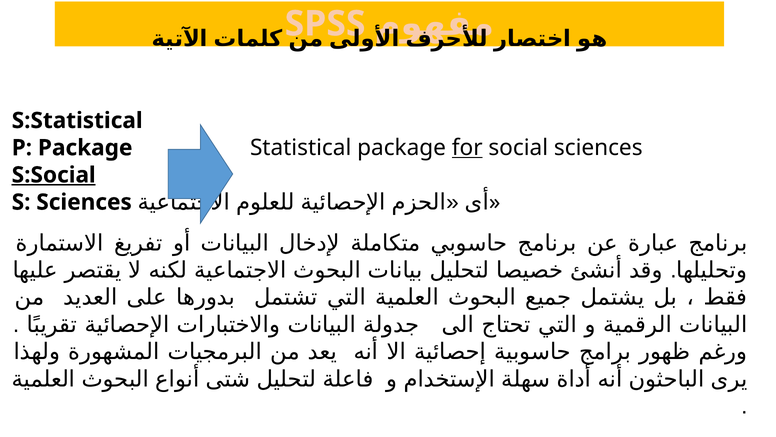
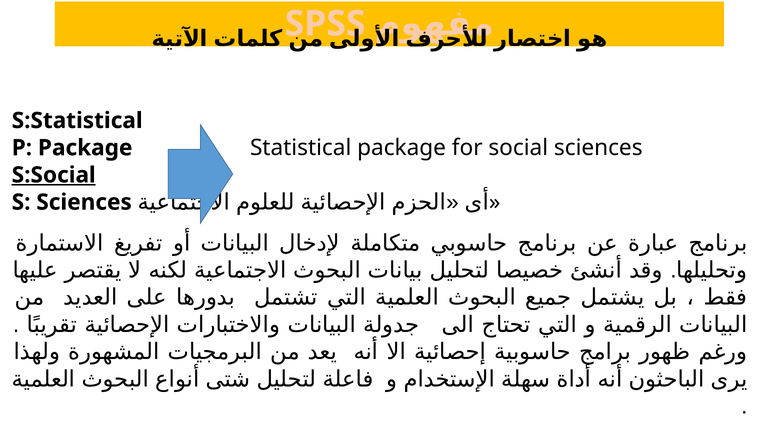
for underline: present -> none (467, 148)
